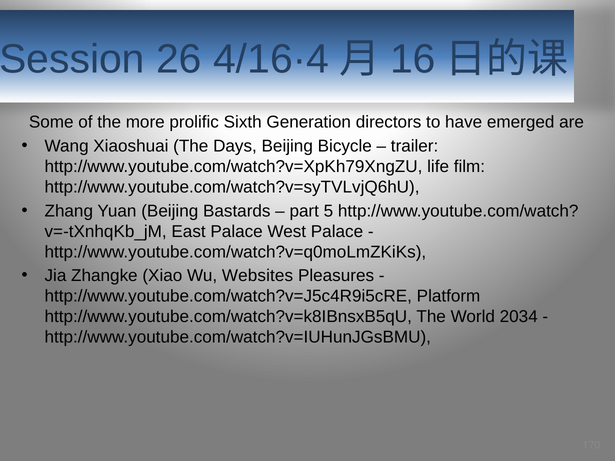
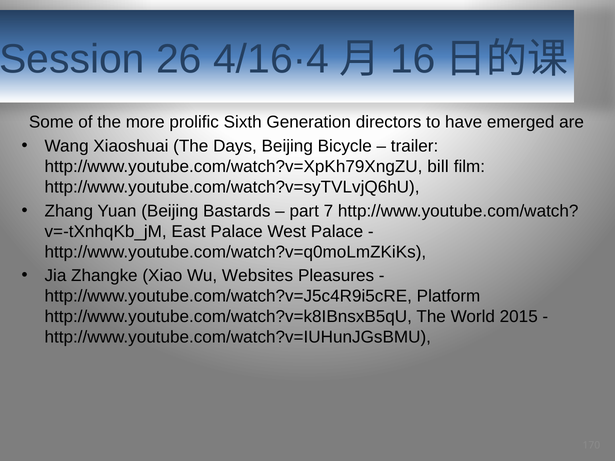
life: life -> bill (438, 167)
5: 5 -> 7 (328, 211)
2034: 2034 -> 2015 (519, 317)
